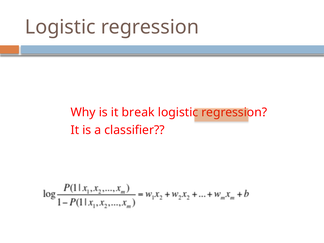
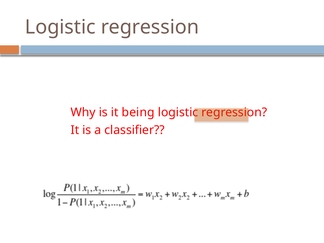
break: break -> being (138, 112)
